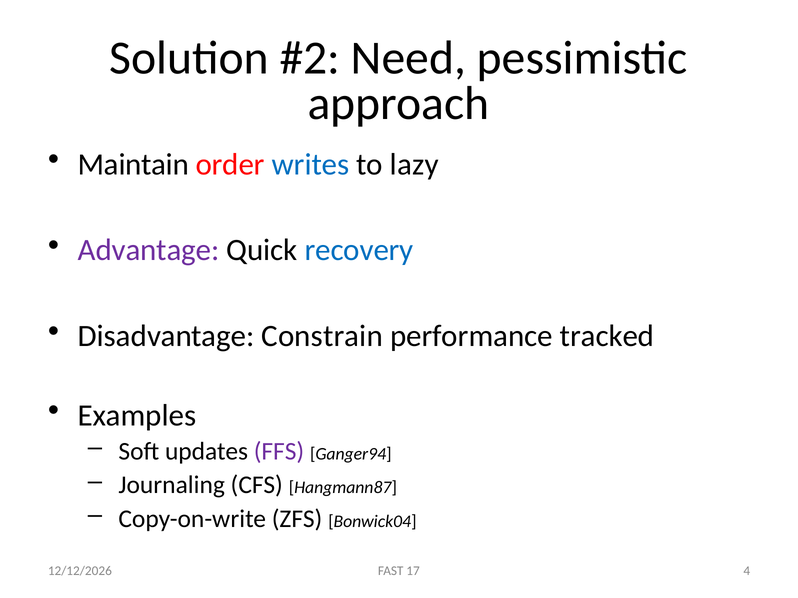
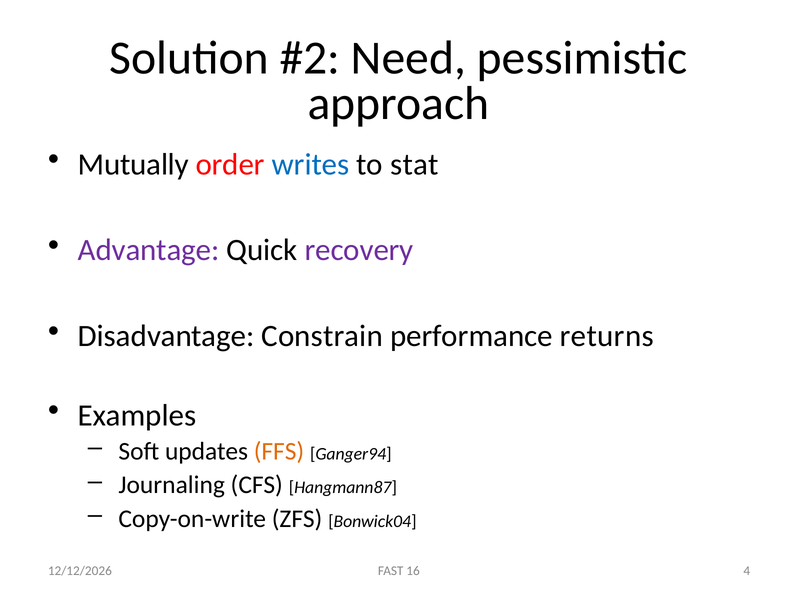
Maintain: Maintain -> Mutually (133, 164)
lazy: lazy -> stat (414, 164)
recovery colour: blue -> purple (359, 250)
tracked: tracked -> returns (607, 336)
FFS colour: purple -> orange (279, 452)
17: 17 -> 16 (413, 571)
